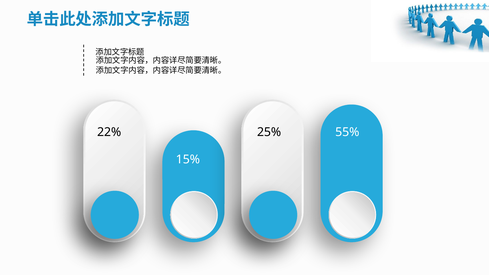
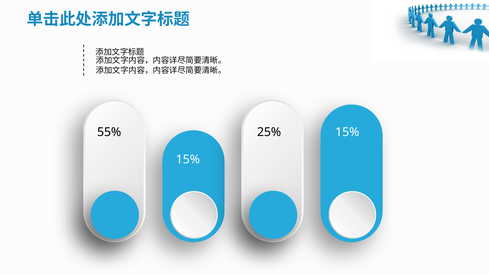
22%: 22% -> 55% (109, 132)
55%: 55% -> 15% (347, 132)
